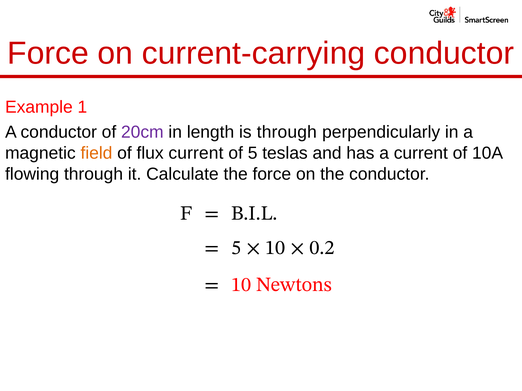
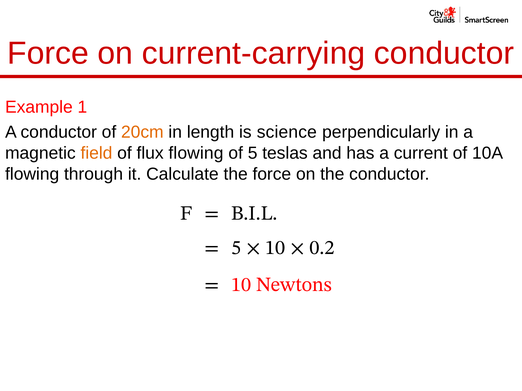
20cm colour: purple -> orange (142, 132)
is through: through -> science (287, 132)
flux current: current -> flowing (196, 153)
